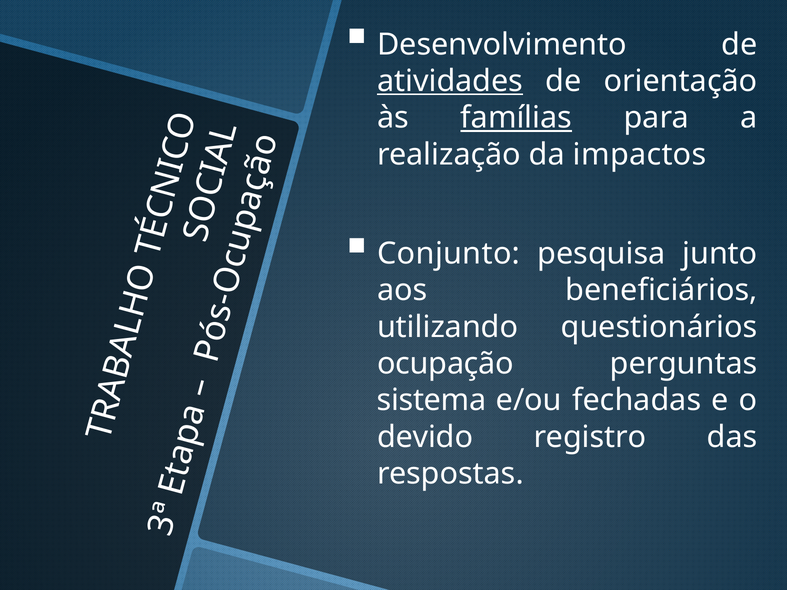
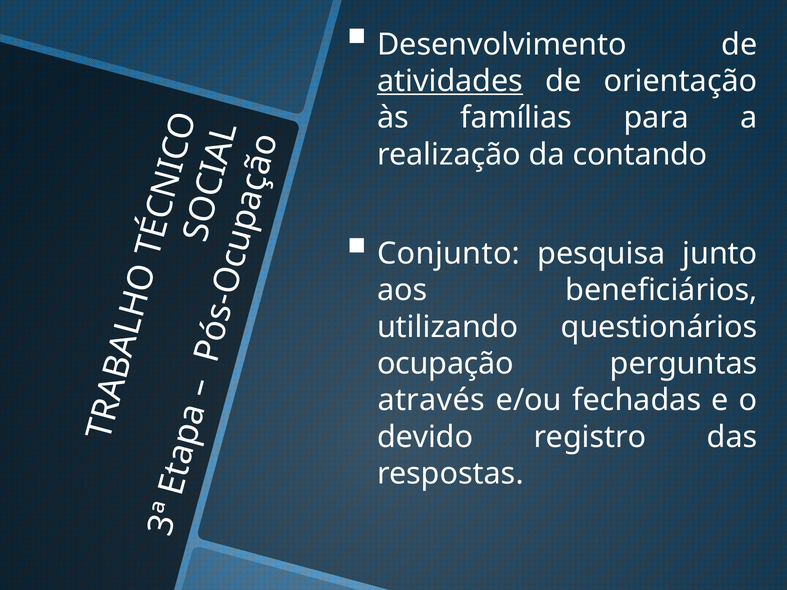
famílias underline: present -> none (516, 118)
impactos: impactos -> contando (640, 155)
sistema: sistema -> através (431, 401)
